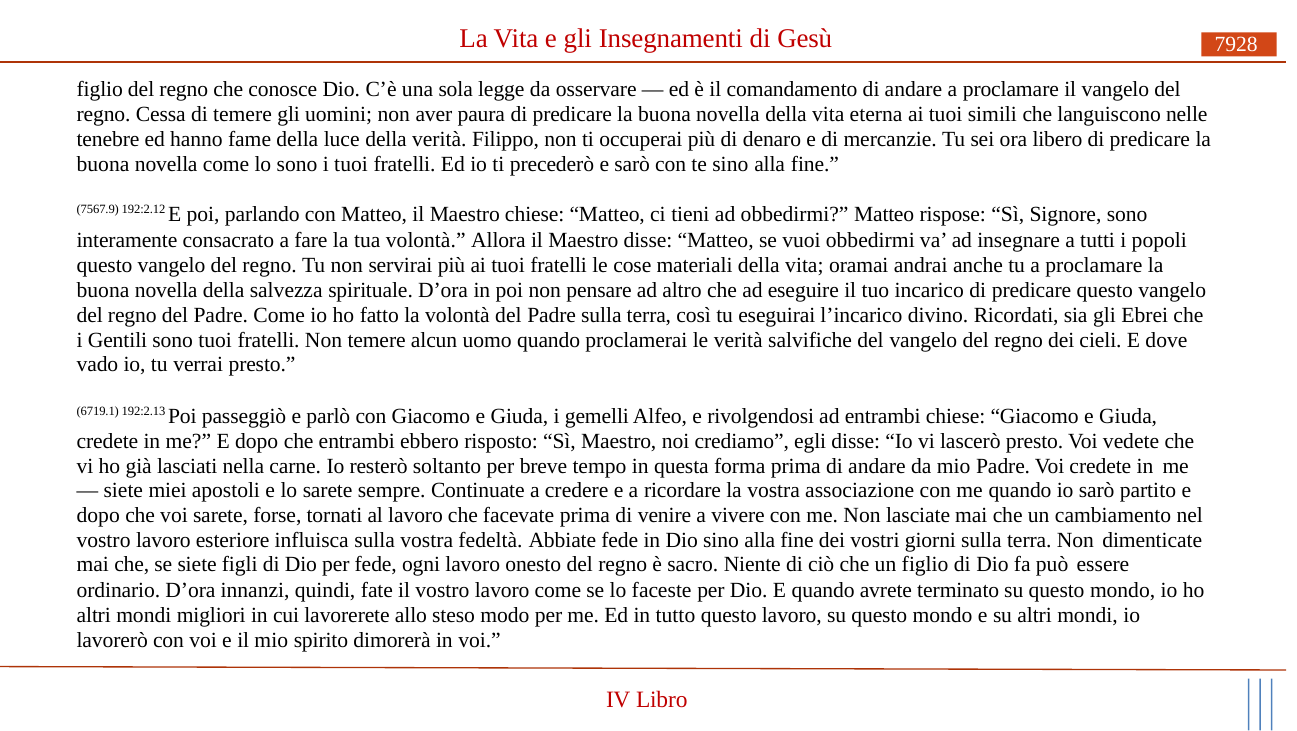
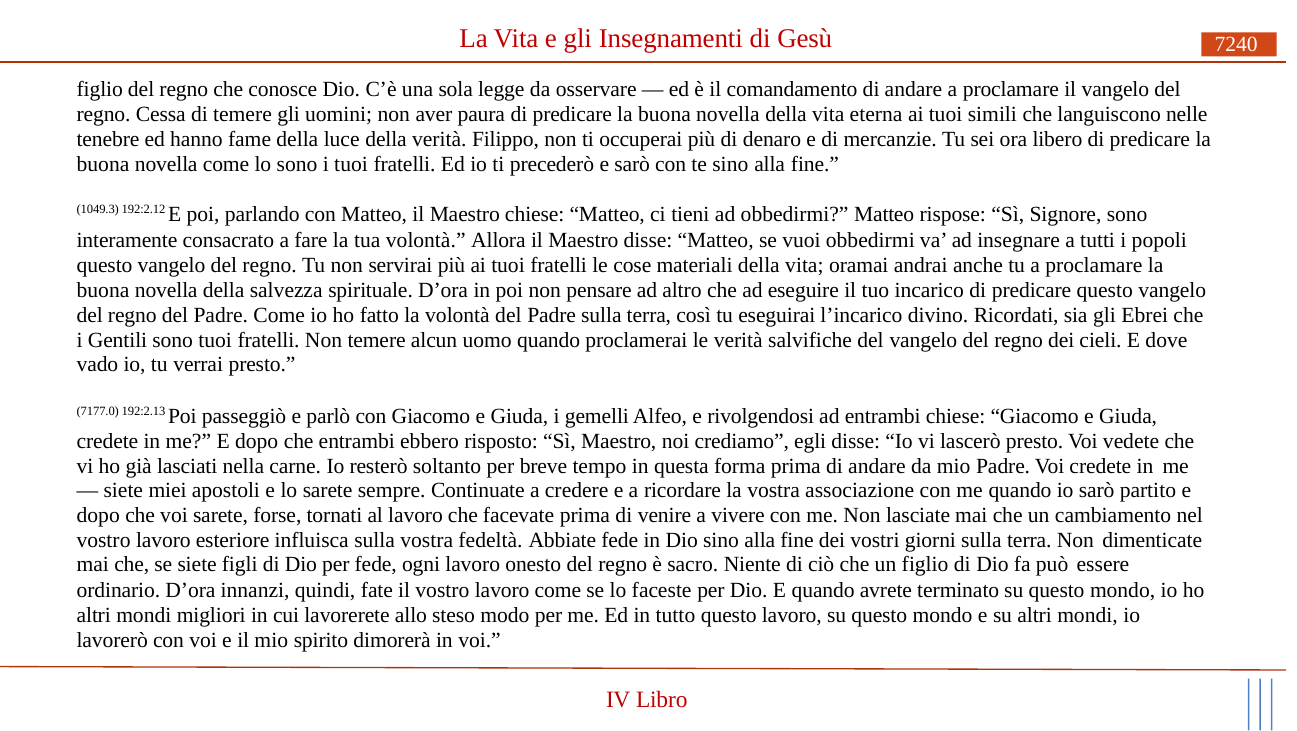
7928: 7928 -> 7240 (1236, 45)
7567.9: 7567.9 -> 1049.3 (98, 209)
6719.1: 6719.1 -> 7177.0 (98, 411)
